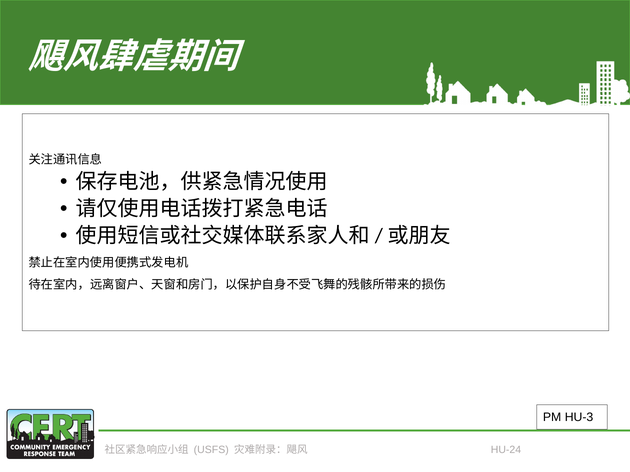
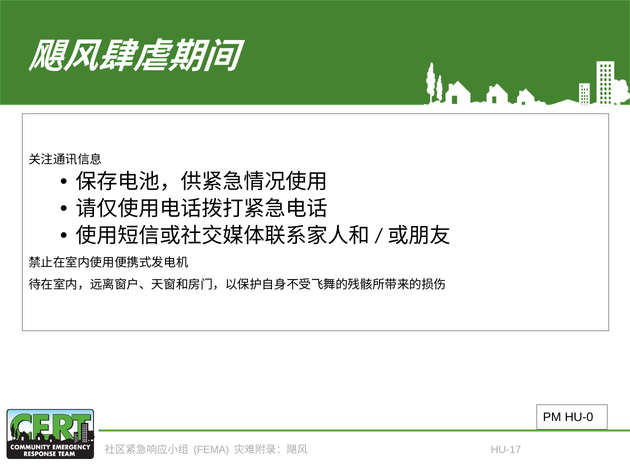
HU-3: HU-3 -> HU-0 (579, 417)
USFS: USFS -> FEMA (211, 450)
HU-24: HU-24 -> HU-17 (506, 450)
